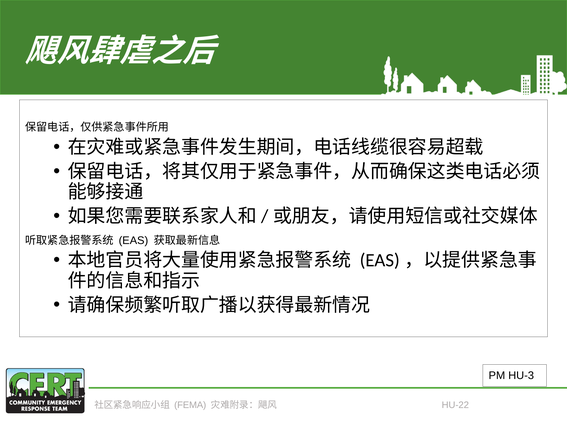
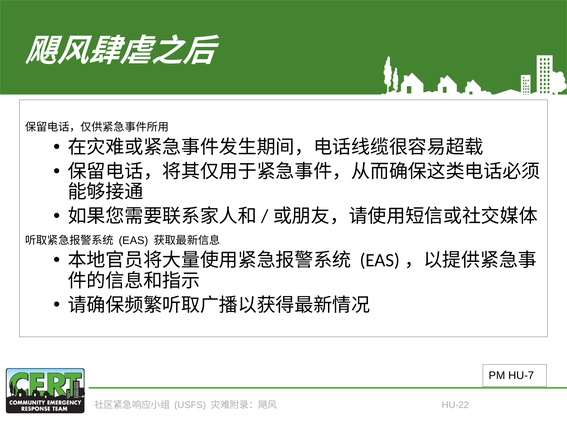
HU-3: HU-3 -> HU-7 (521, 376)
FEMA: FEMA -> USFS (190, 405)
